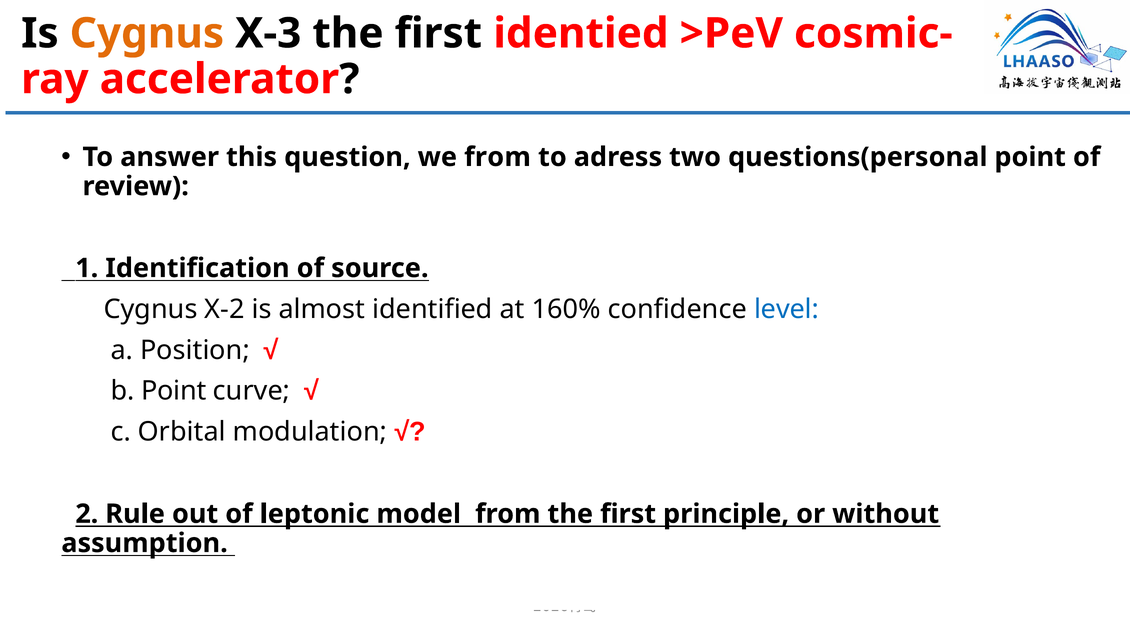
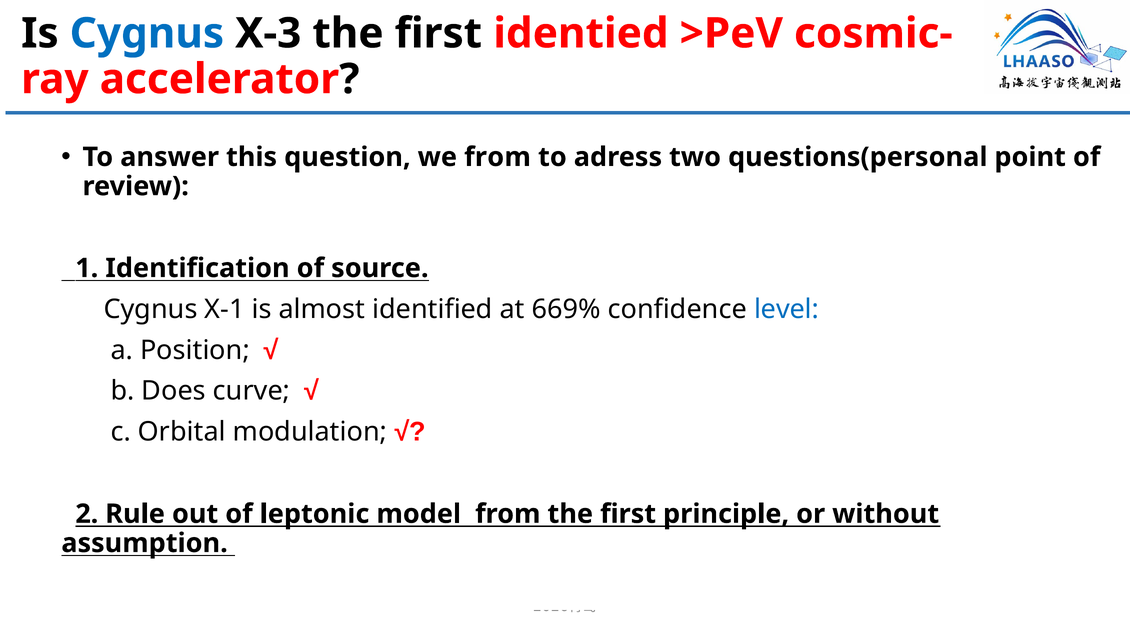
Cygnus colour: orange -> blue (147, 33)
X-2: X-2 -> X-1 (225, 309)
160%: 160% -> 669% (566, 309)
b Point: Point -> Does (174, 391)
